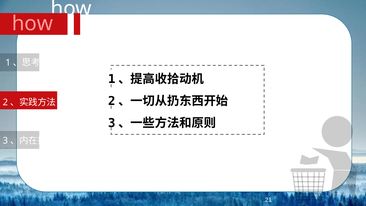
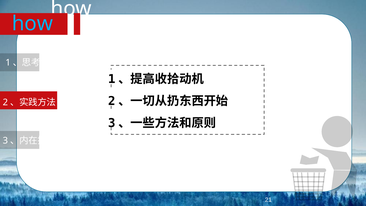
how colour: pink -> light blue (32, 23)
